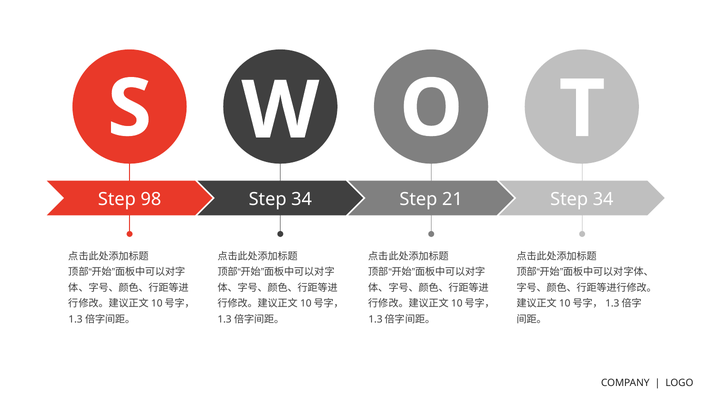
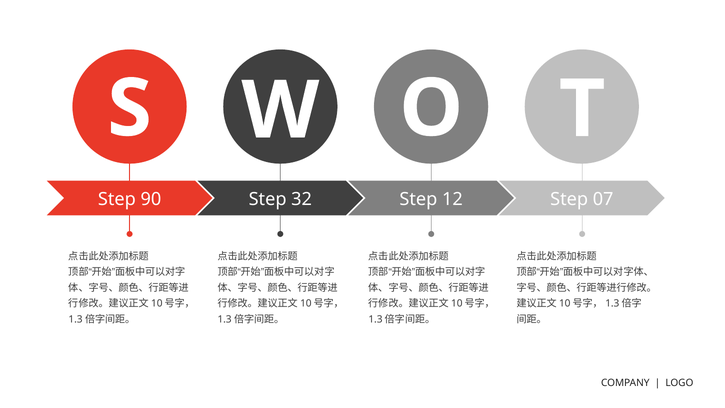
98: 98 -> 90 (151, 199)
34: 34 -> 32 (302, 199)
21: 21 -> 12 (452, 199)
34: 34 -> 07 (603, 199)
